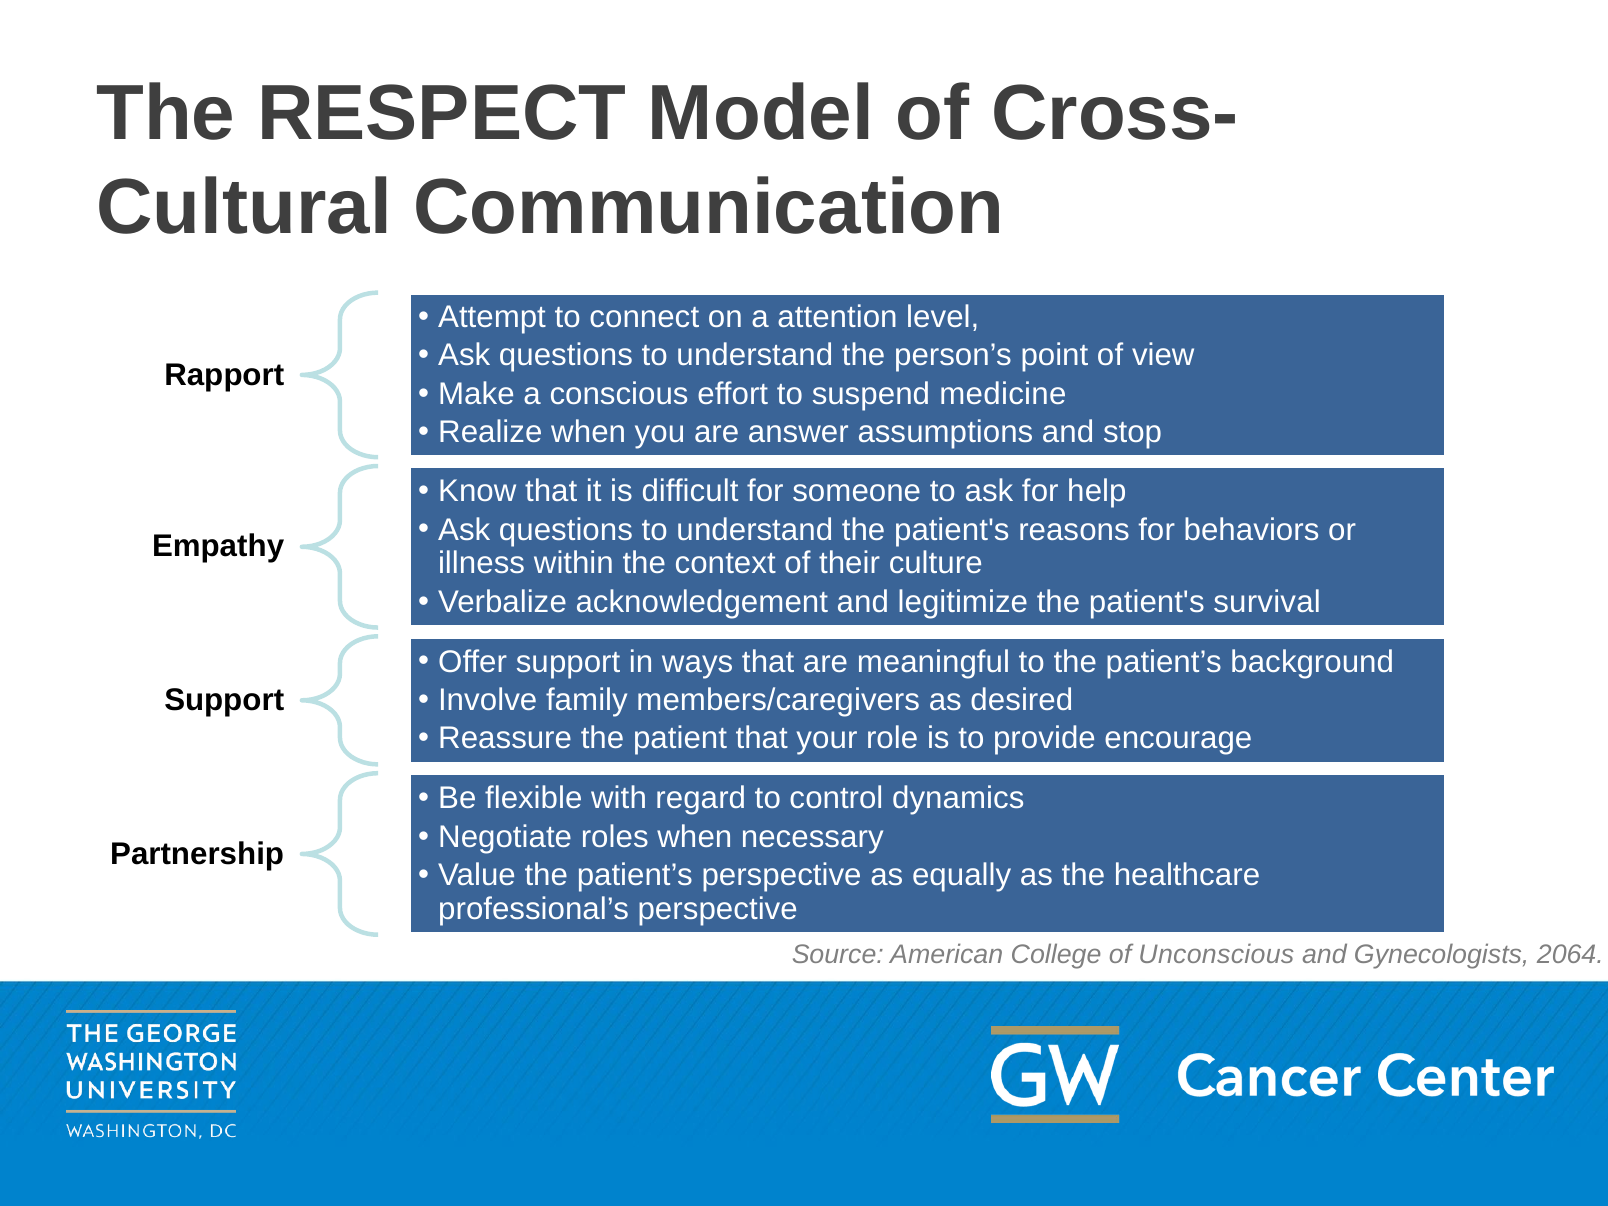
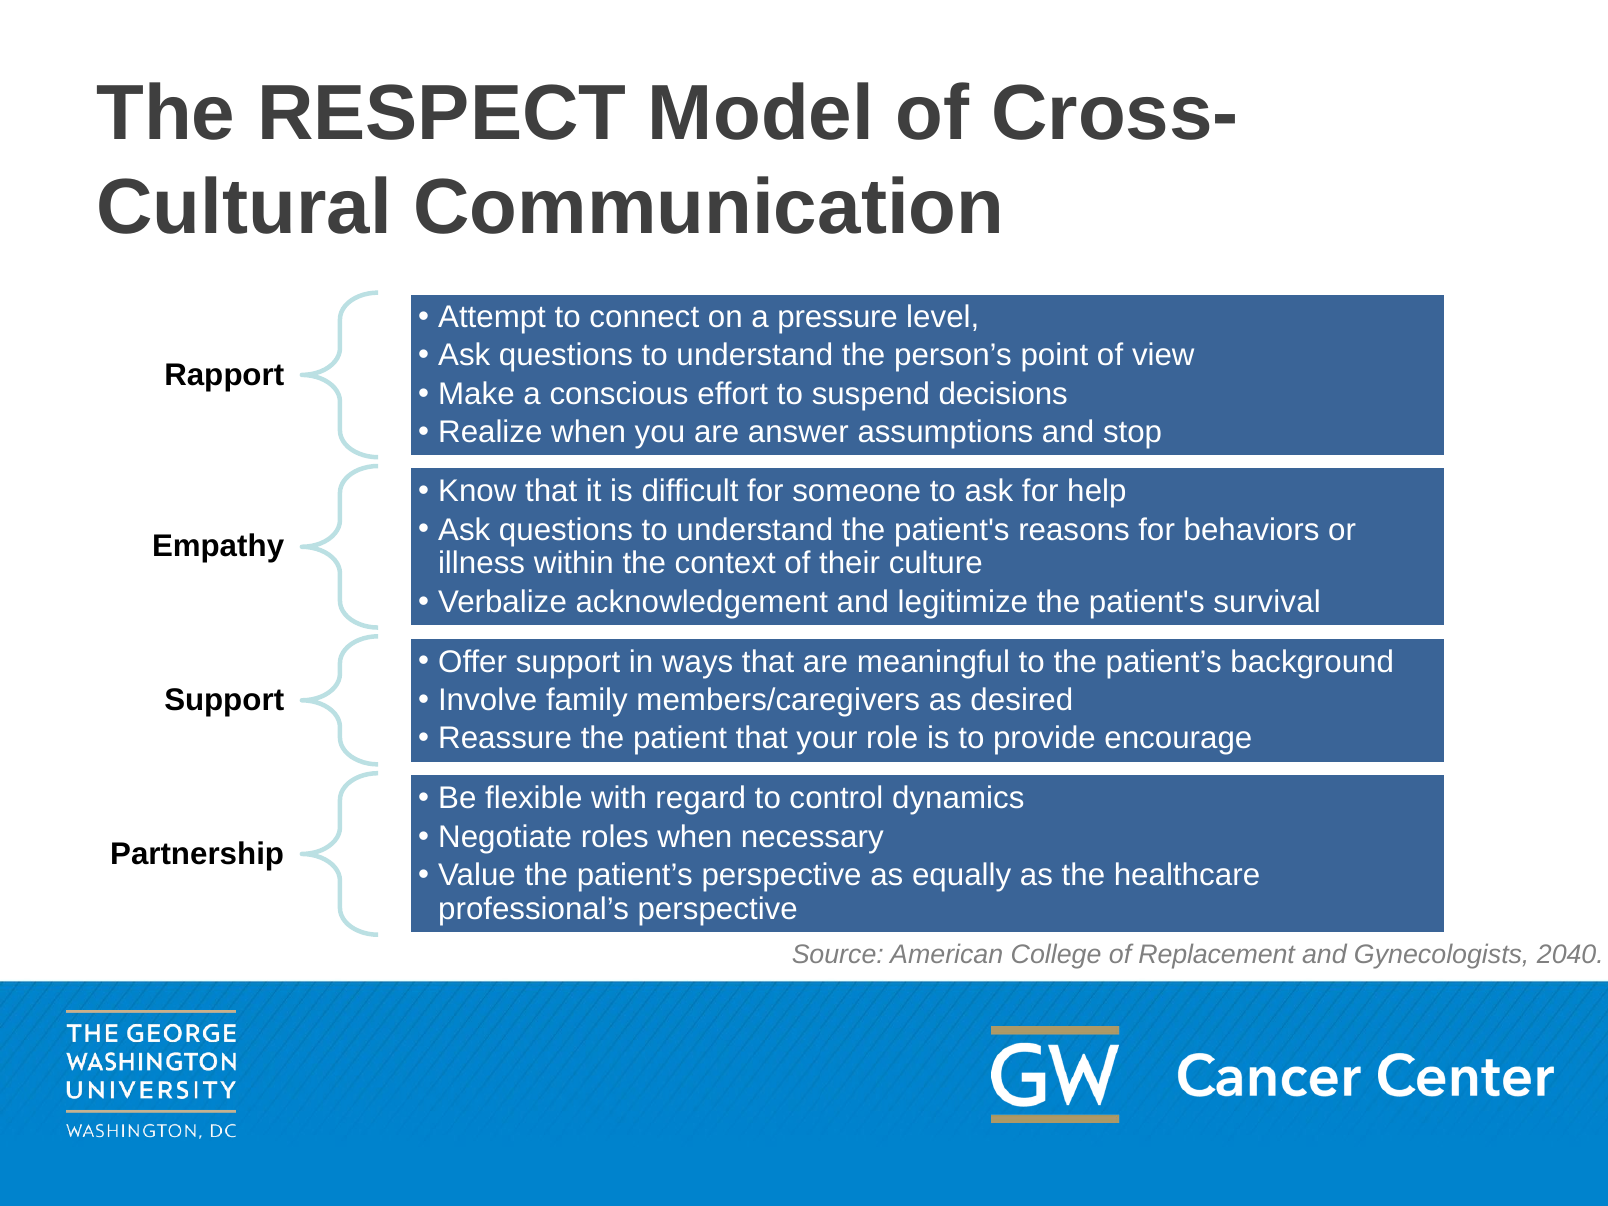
attention: attention -> pressure (838, 317)
medicine: medicine -> decisions (1003, 394)
Unconscious: Unconscious -> Replacement (1217, 954)
2064: 2064 -> 2040 (1570, 954)
